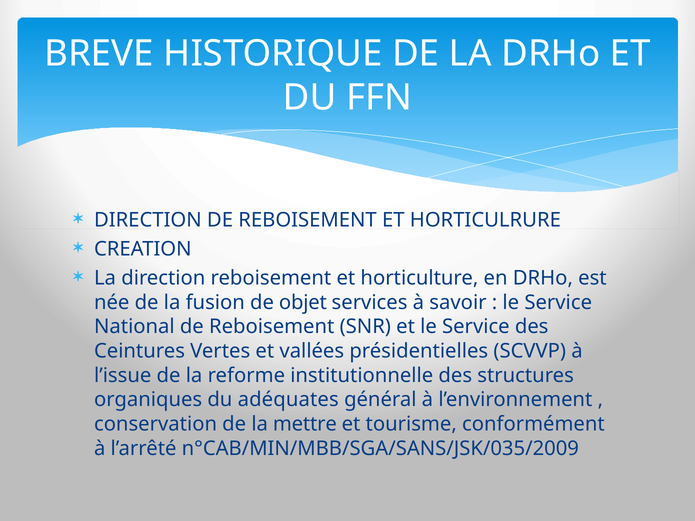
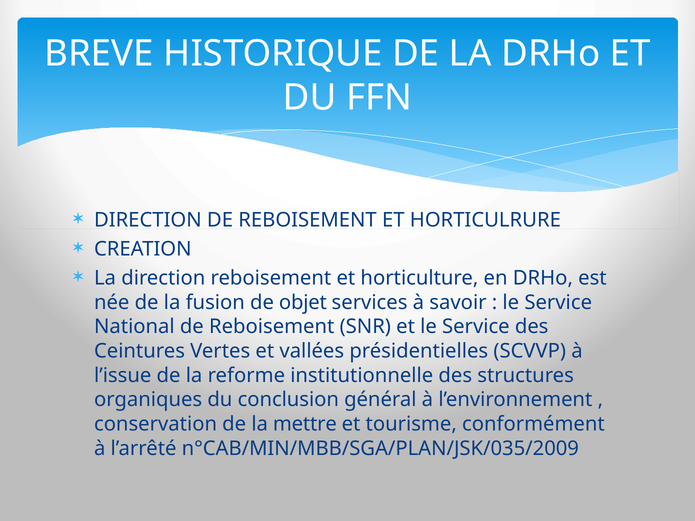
adéquates: adéquates -> conclusion (288, 400)
n°CAB/MIN/MBB/SGA/SANS/JSK/035/2009: n°CAB/MIN/MBB/SGA/SANS/JSK/035/2009 -> n°CAB/MIN/MBB/SGA/PLAN/JSK/035/2009 (380, 449)
